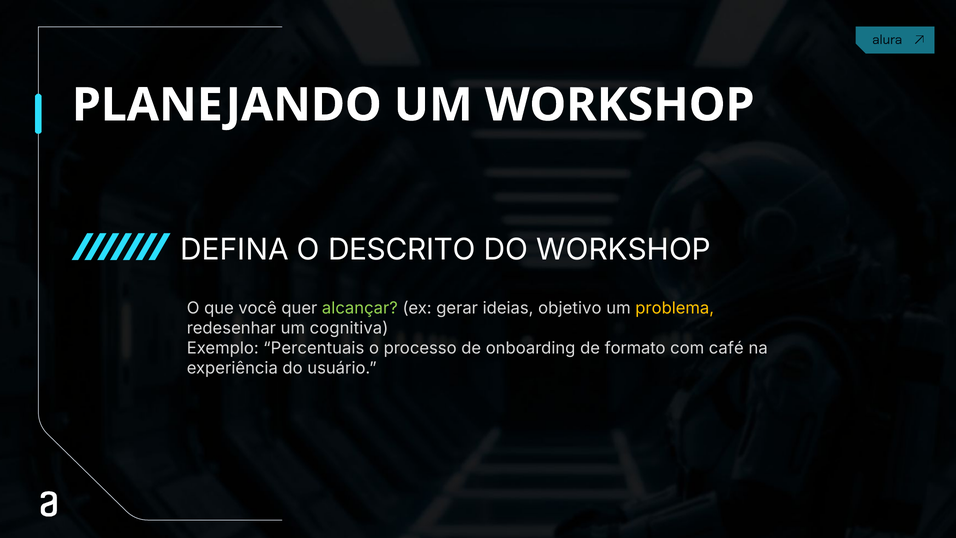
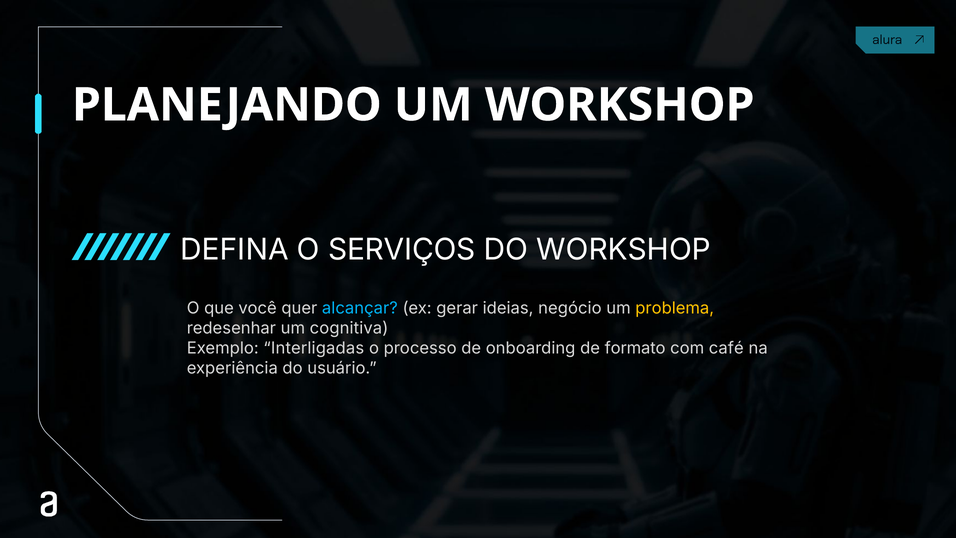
DESCRITO: DESCRITO -> SERVIÇOS (402, 250)
alcançar colour: light green -> light blue (360, 308)
objetivo: objetivo -> negócio (570, 308)
Percentuais: Percentuais -> Interligadas (314, 348)
